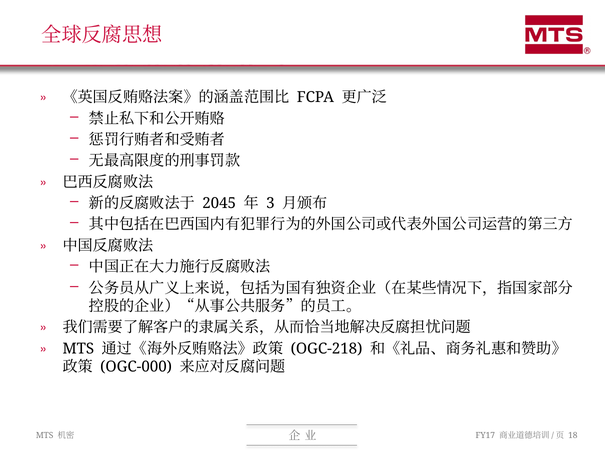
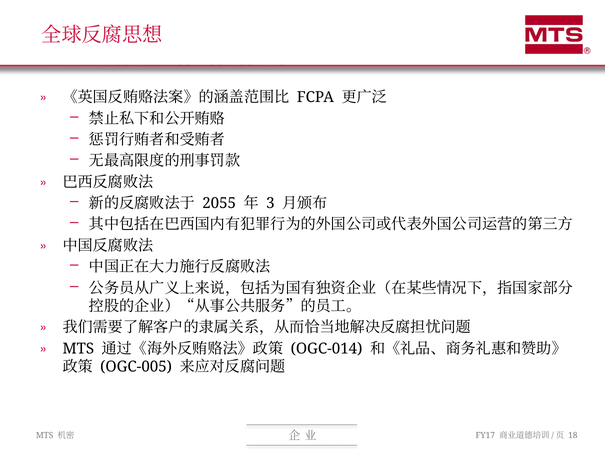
2045: 2045 -> 2055 (219, 203)
OGC-218: OGC-218 -> OGC-014 (327, 348)
OGC-000: OGC-000 -> OGC-005 (136, 367)
